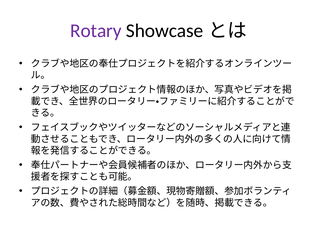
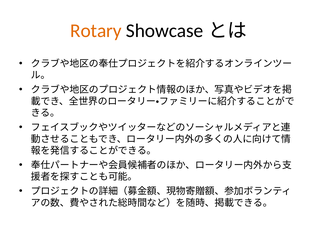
Rotary colour: purple -> orange (96, 31)
